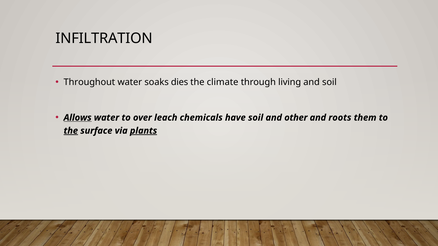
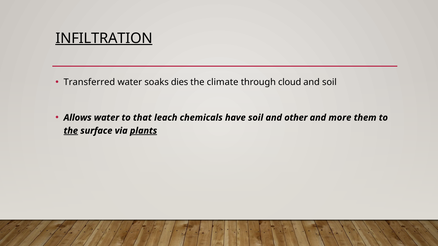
INFILTRATION underline: none -> present (104, 38)
Throughout: Throughout -> Transferred (89, 82)
living: living -> cloud (290, 82)
Allows underline: present -> none (78, 118)
over: over -> that (142, 118)
roots: roots -> more (340, 118)
